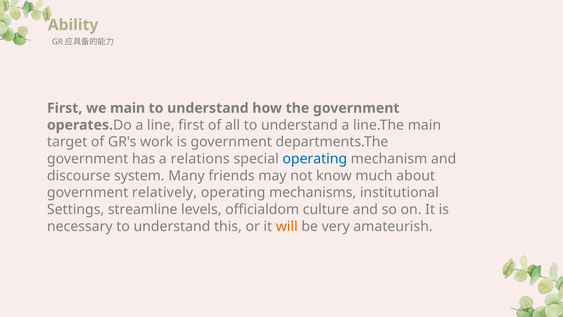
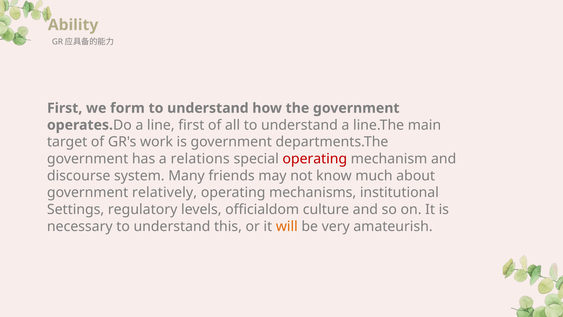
we main: main -> form (127, 108)
operating colour: blue -> red (315, 159)
streamline: streamline -> regulatory (143, 209)
